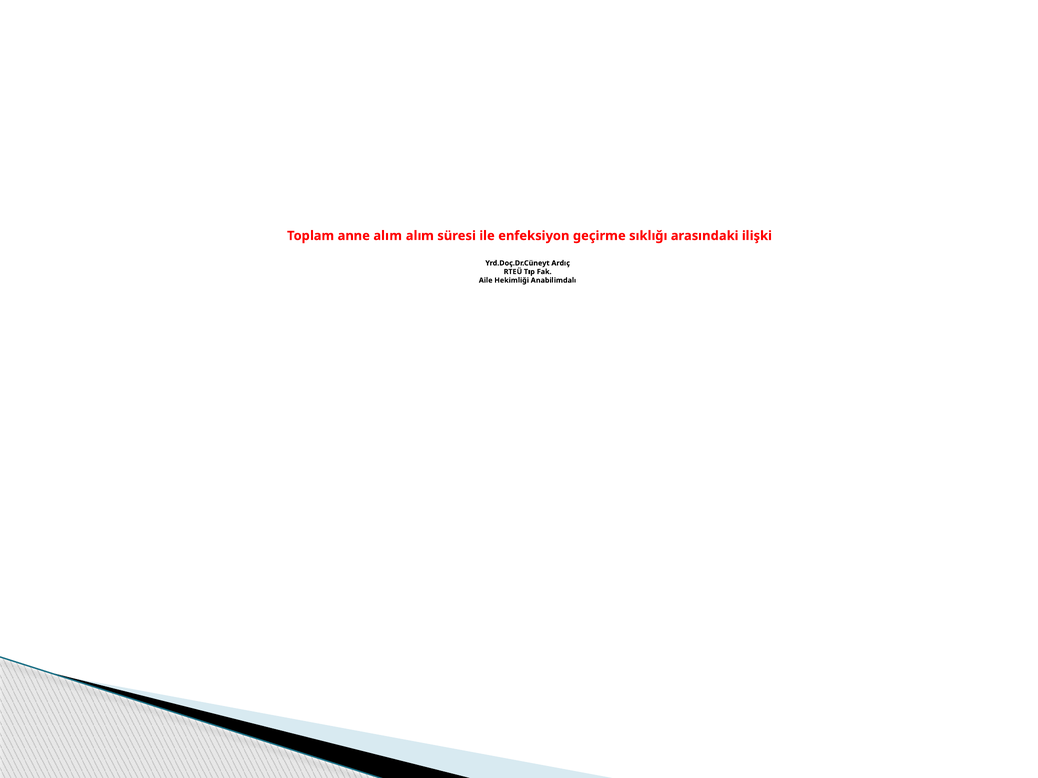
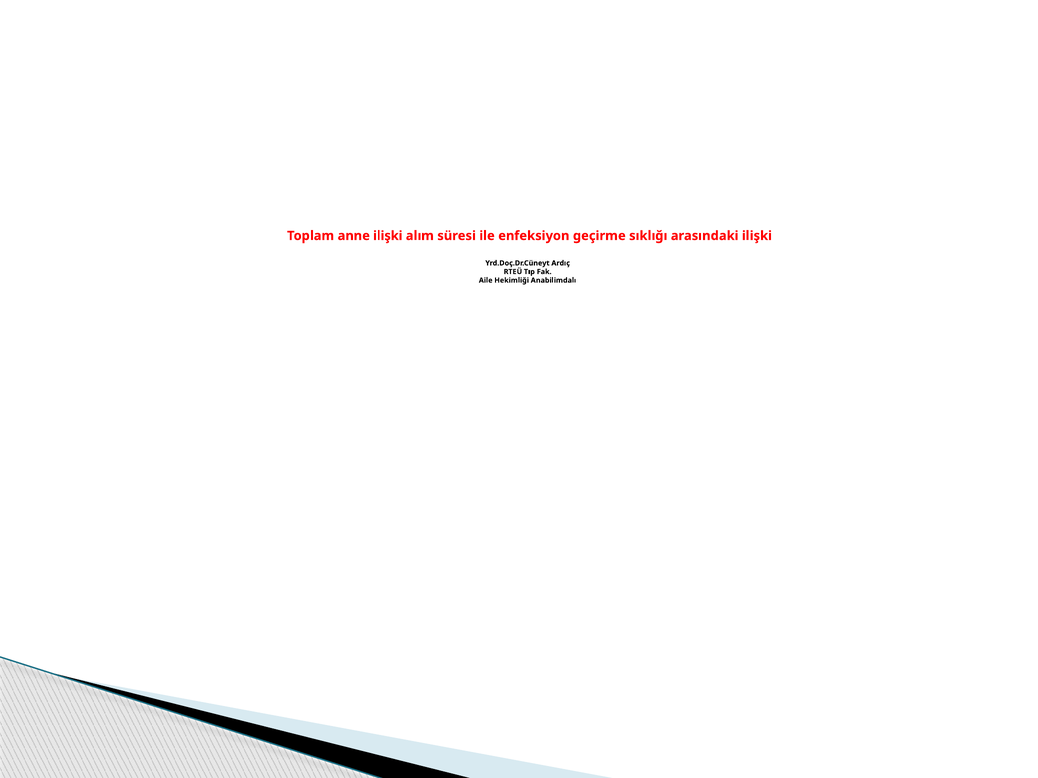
anne alım: alım -> ilişki (388, 236)
